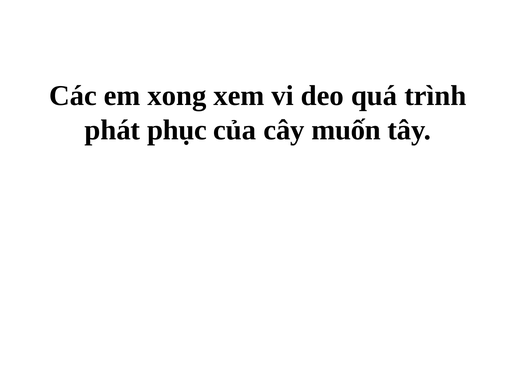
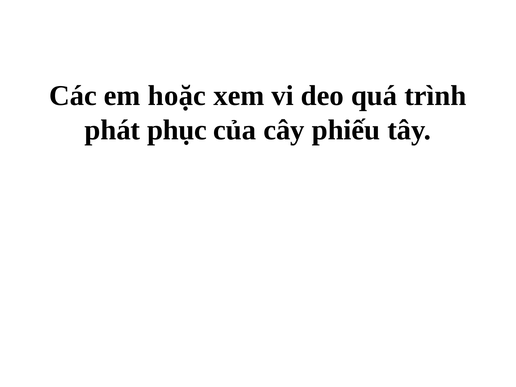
xong: xong -> hoặc (177, 96)
muốn: muốn -> phiếu (346, 130)
